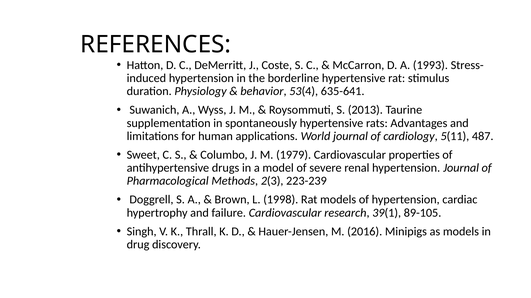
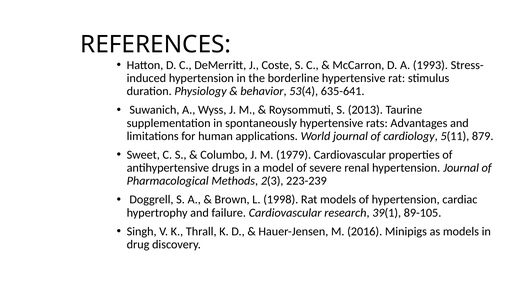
487: 487 -> 879 (483, 136)
